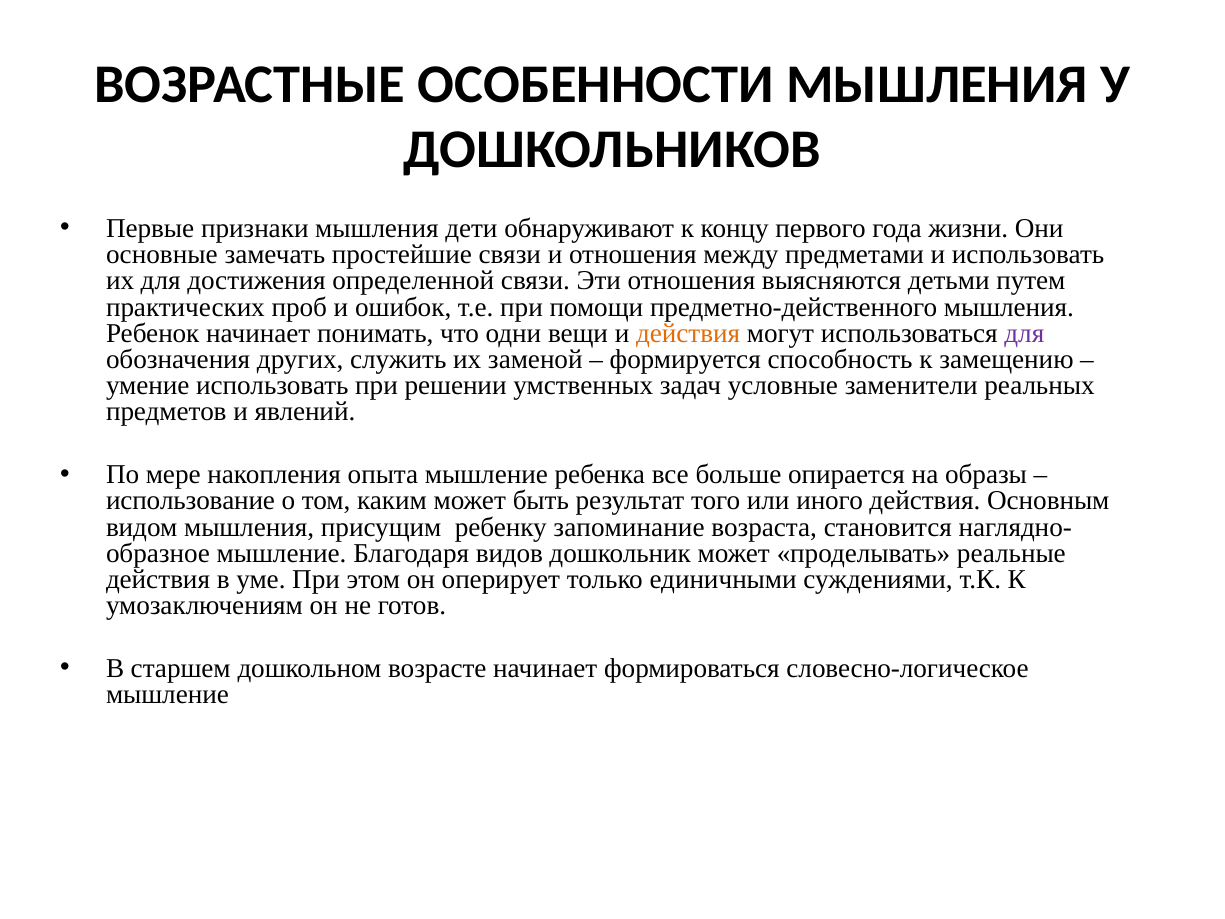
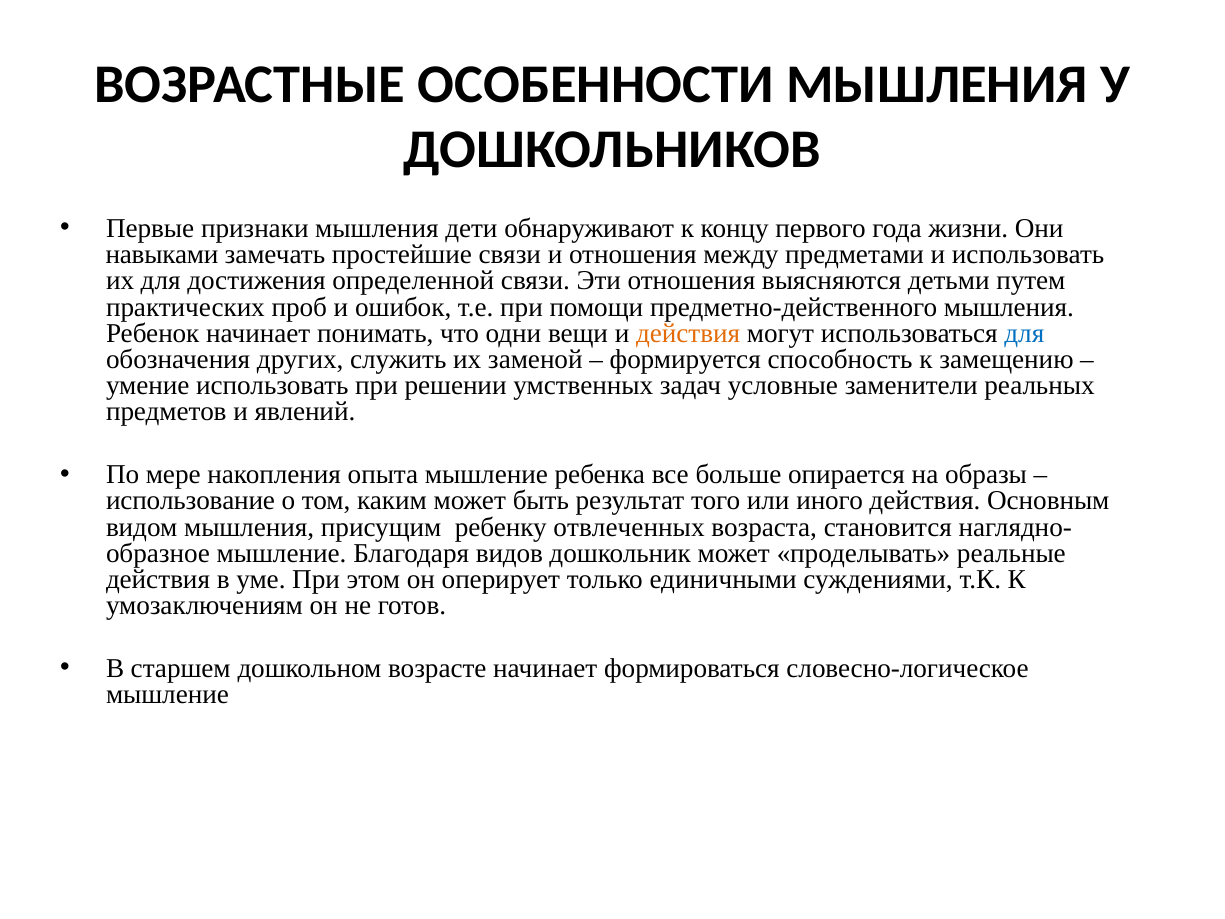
основные: основные -> навыками (162, 255)
для colour: purple -> blue (1024, 333)
запоминание: запоминание -> отвлеченных (629, 527)
